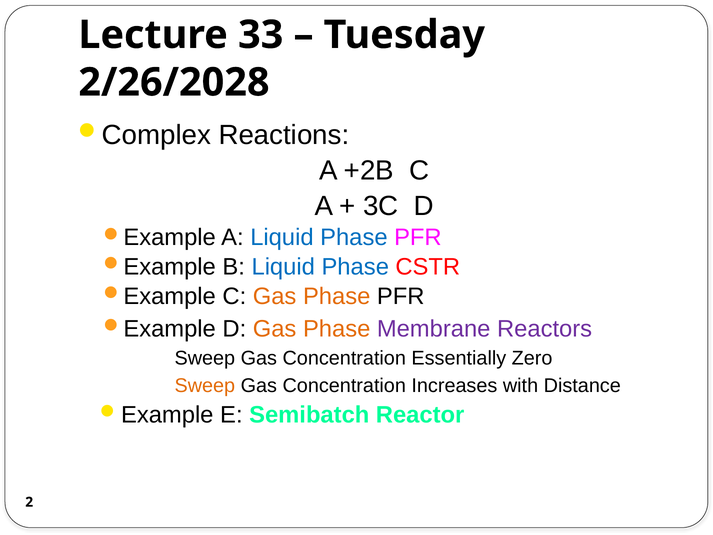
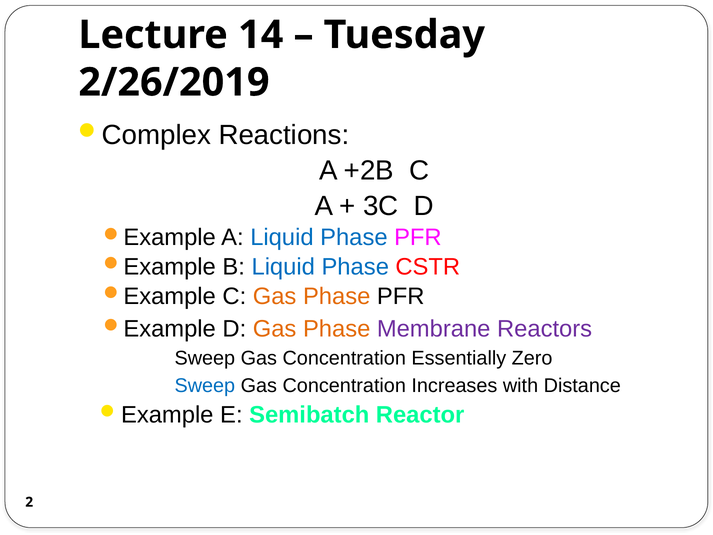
33: 33 -> 14 (261, 35)
2/26/2028: 2/26/2028 -> 2/26/2019 (174, 82)
Sweep colour: orange -> blue (205, 386)
